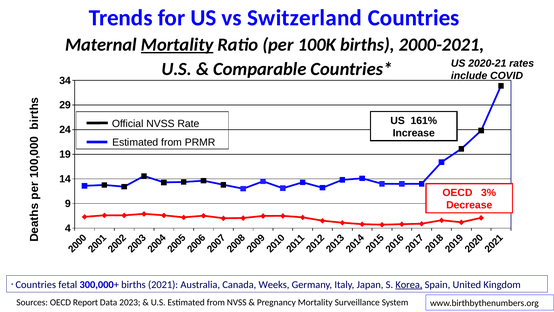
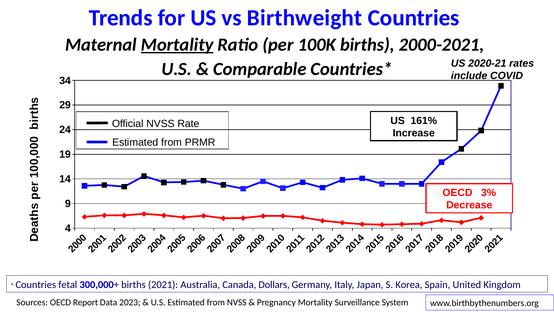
Switzerland: Switzerland -> Birthweight (305, 18)
Weeks: Weeks -> Dollars (274, 284)
Korea underline: present -> none (409, 284)
